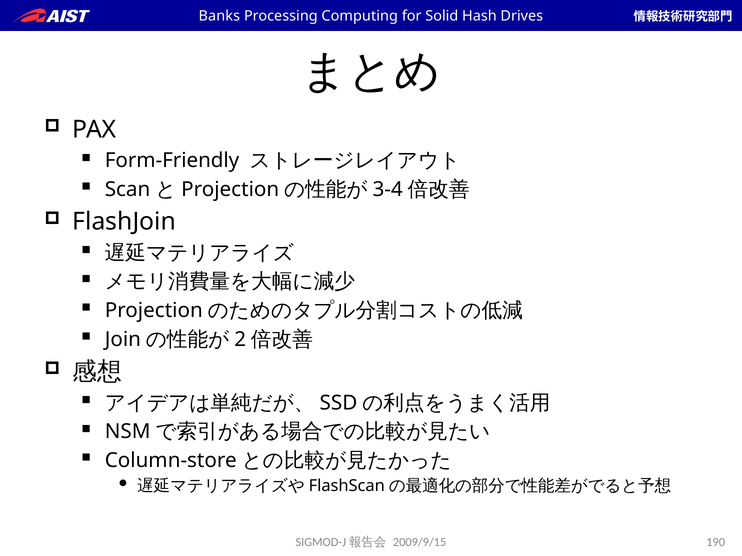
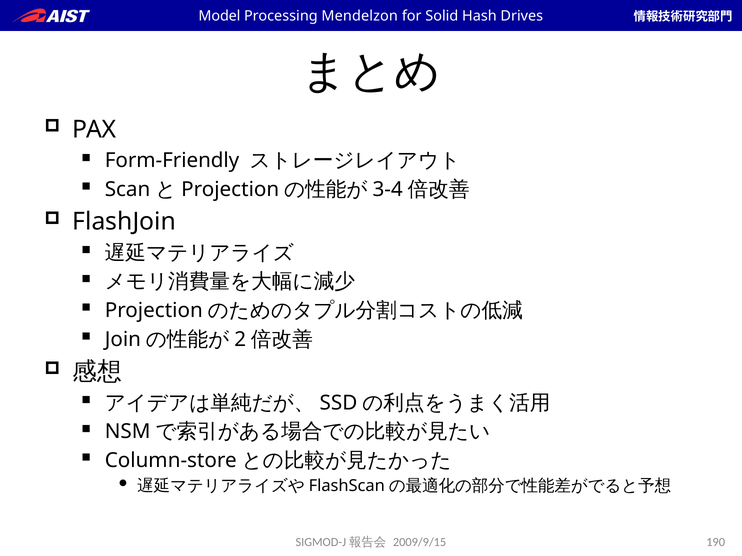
Banks: Banks -> Model (219, 16)
Computing: Computing -> Mendelzon (360, 16)
